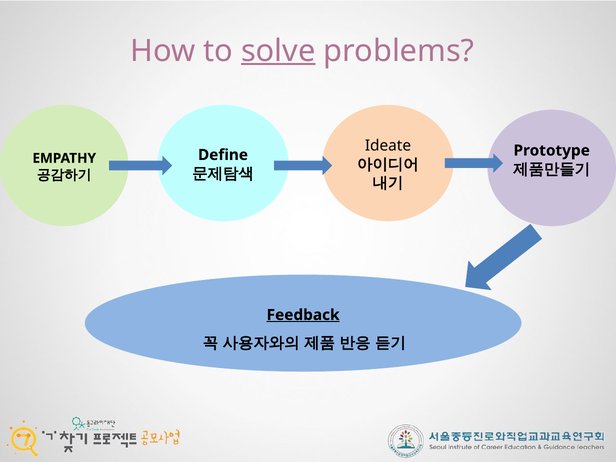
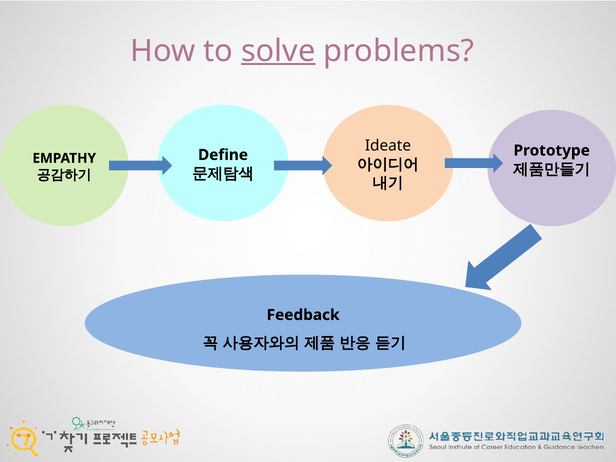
Feedback underline: present -> none (303, 315)
